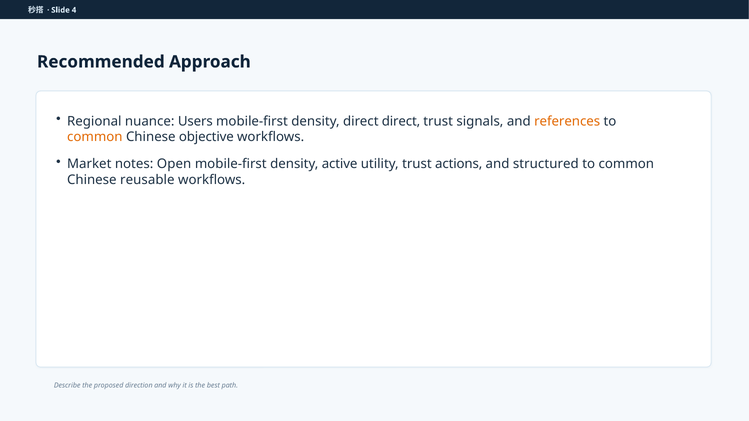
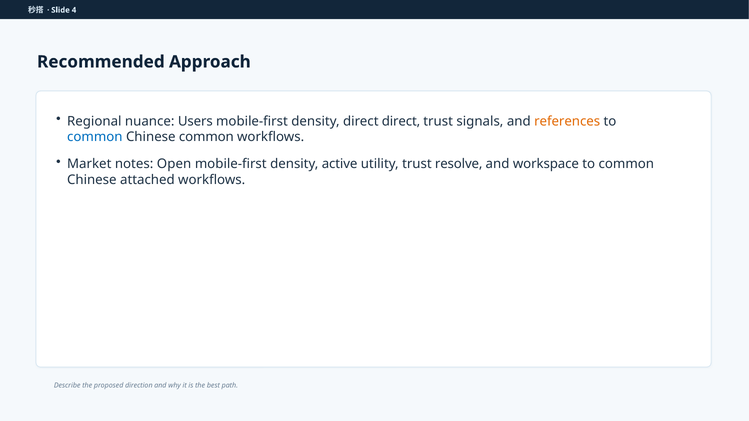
common colour: orange -> blue (95, 137)
Chinese objective: objective -> common (206, 137)
actions: actions -> resolve (459, 164)
structured: structured -> workspace (546, 164)
reusable: reusable -> attached (147, 180)
